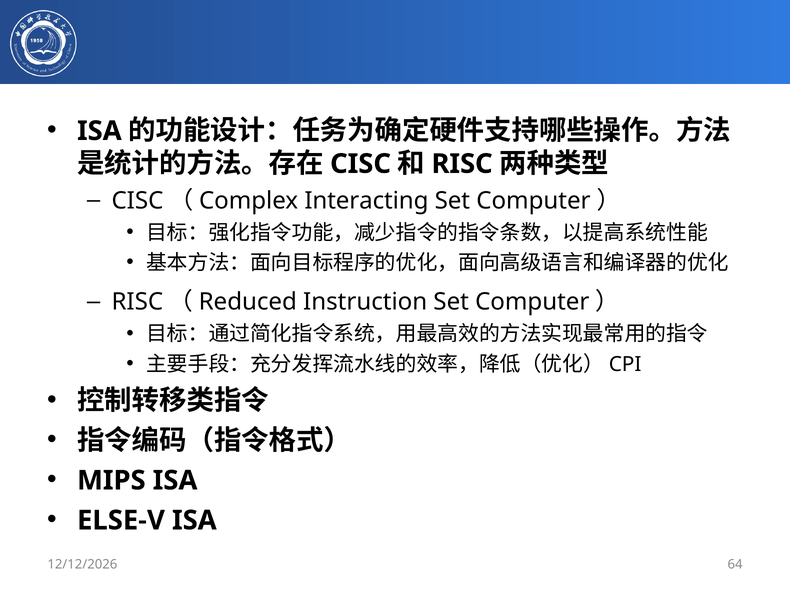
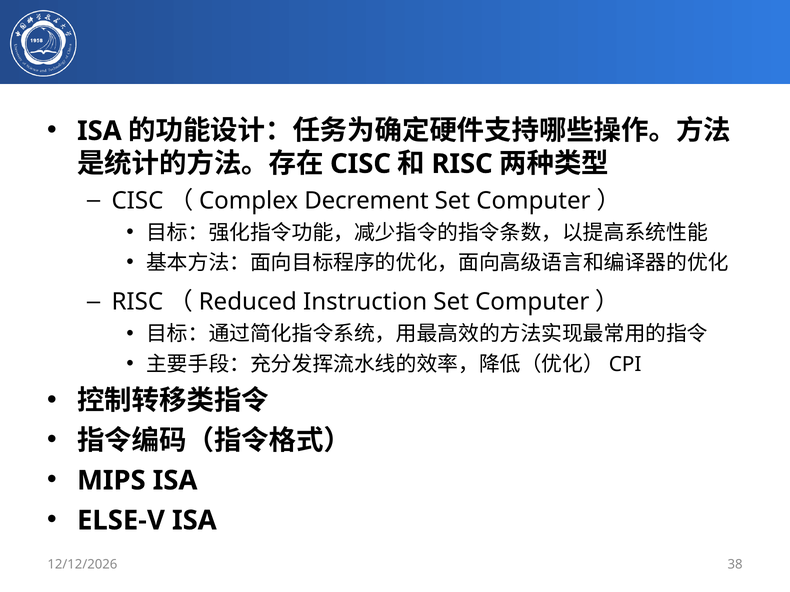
Interacting: Interacting -> Decrement (367, 201)
64: 64 -> 38 (735, 565)
